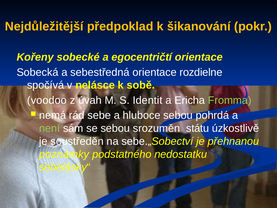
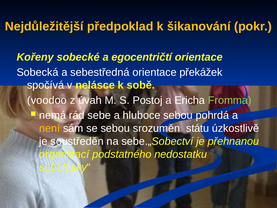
rozdielne: rozdielne -> překážek (201, 72)
Identit: Identit -> Postoj (148, 100)
není colour: light green -> yellow (50, 128)
poznámky: poznámky -> organizací (64, 154)
